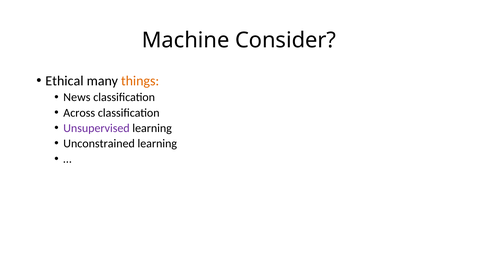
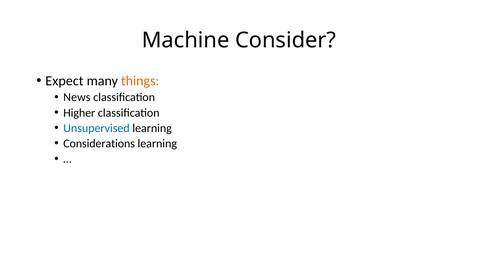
Ethical: Ethical -> Expect (64, 81)
Across: Across -> Higher (79, 113)
Unsupervised colour: purple -> blue (97, 128)
Unconstrained: Unconstrained -> Considerations (99, 143)
